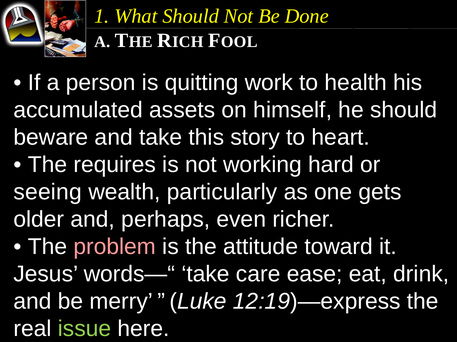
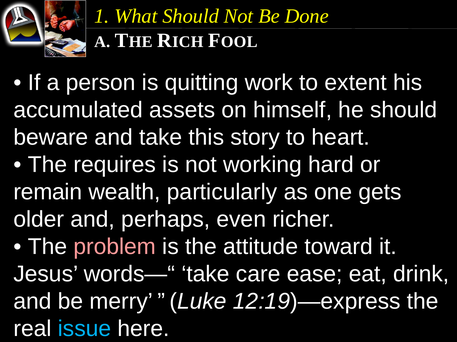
health: health -> extent (356, 83)
seeing: seeing -> remain (48, 192)
issue colour: light green -> light blue (85, 329)
